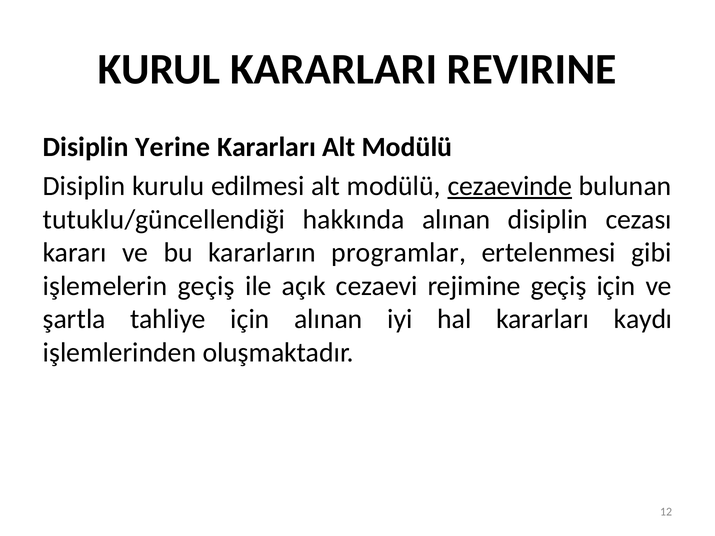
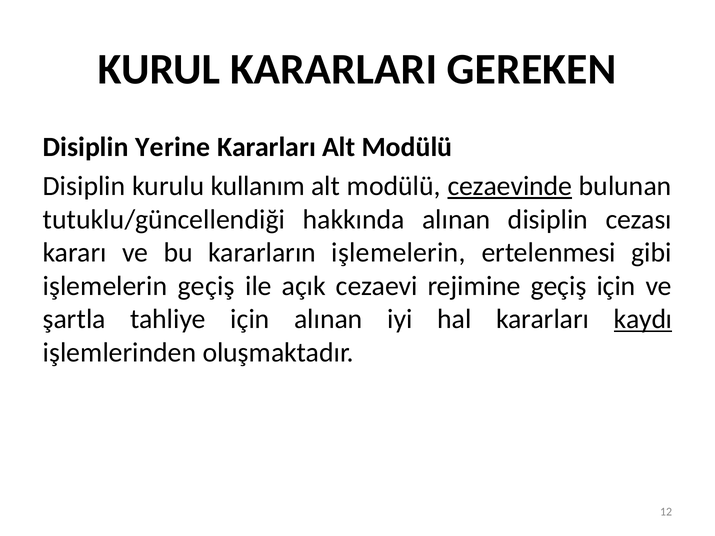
REVIRINE: REVIRINE -> GEREKEN (532, 69)
edilmesi: edilmesi -> kullanım (258, 186)
kararların programlar: programlar -> işlemelerin (399, 253)
kaydı underline: none -> present (643, 319)
